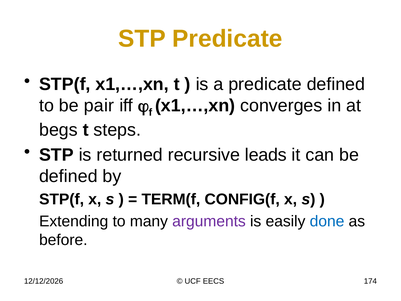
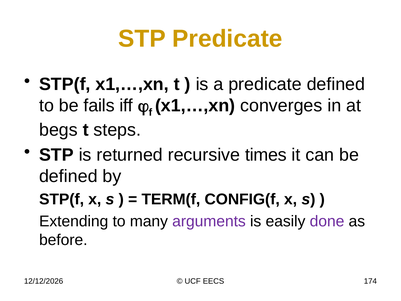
pair: pair -> fails (99, 106)
leads: leads -> times (266, 155)
done colour: blue -> purple (327, 221)
